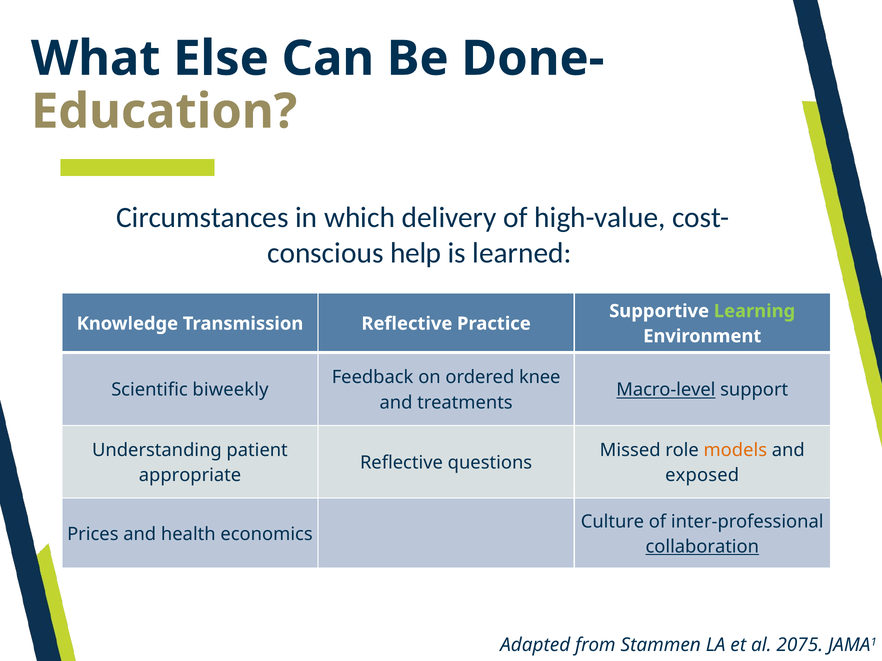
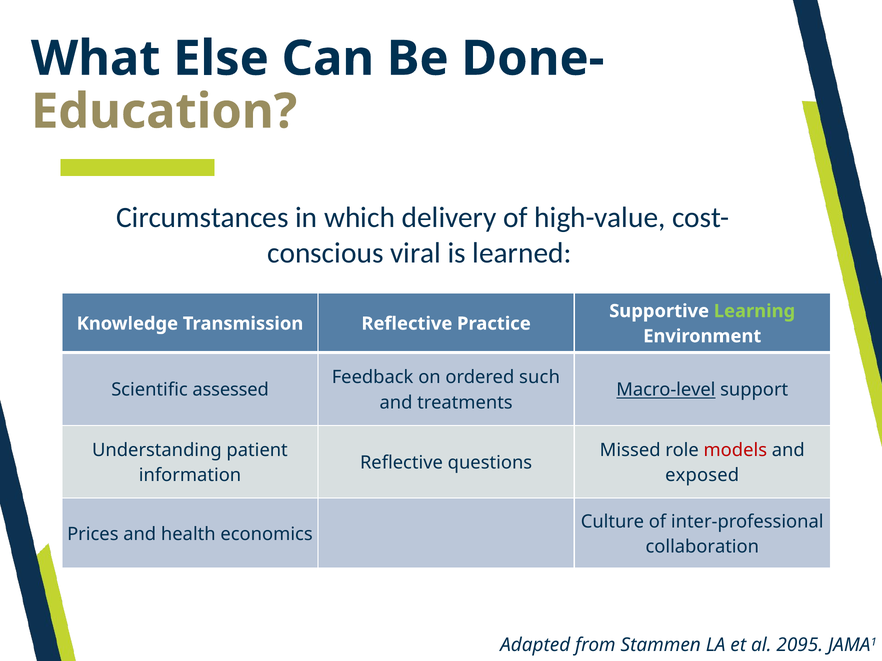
help: help -> viral (416, 253)
knee: knee -> such (540, 378)
biweekly: biweekly -> assessed (231, 390)
models colour: orange -> red (735, 451)
appropriate: appropriate -> information (190, 476)
collaboration underline: present -> none (702, 547)
2075: 2075 -> 2095 (800, 645)
